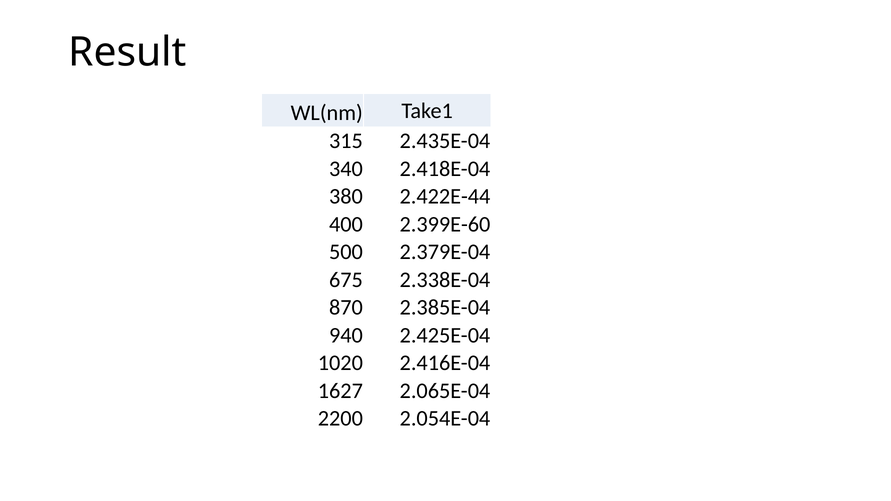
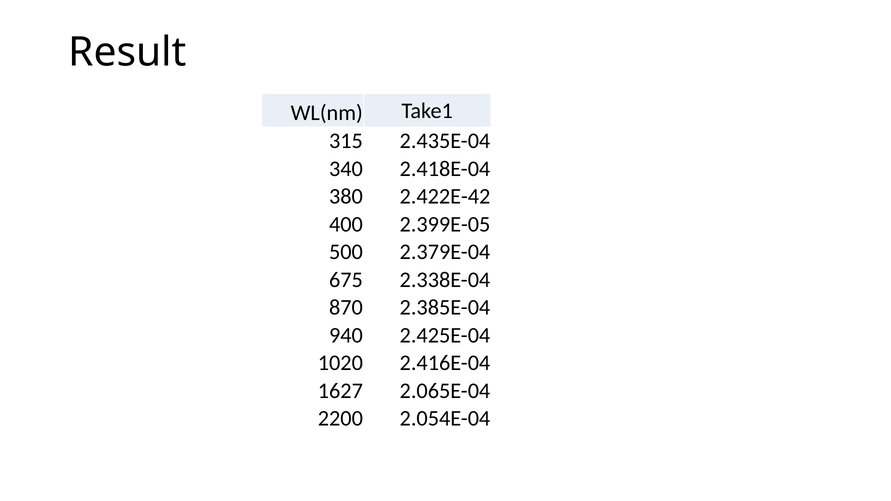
2.422E-44: 2.422E-44 -> 2.422E-42 (445, 197)
2.399E-60: 2.399E-60 -> 2.399E-05 (445, 224)
